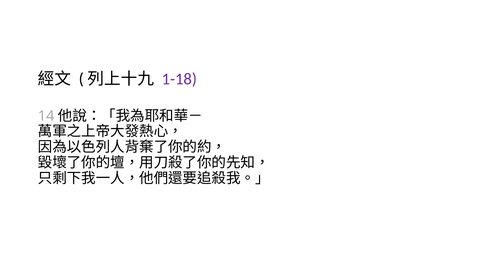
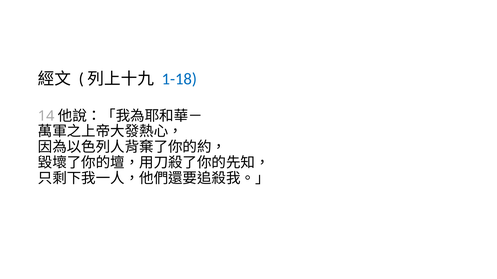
1-18 colour: purple -> blue (179, 79)
